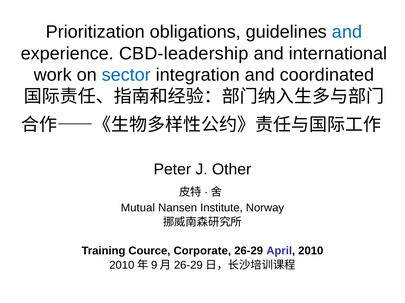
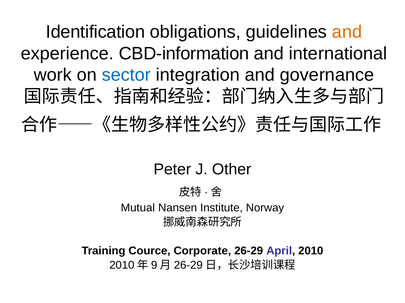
Prioritization: Prioritization -> Identification (95, 32)
and colour: blue -> orange (347, 32)
CBD-leadership: CBD-leadership -> CBD-information (184, 54)
coordinated: coordinated -> governance (327, 75)
